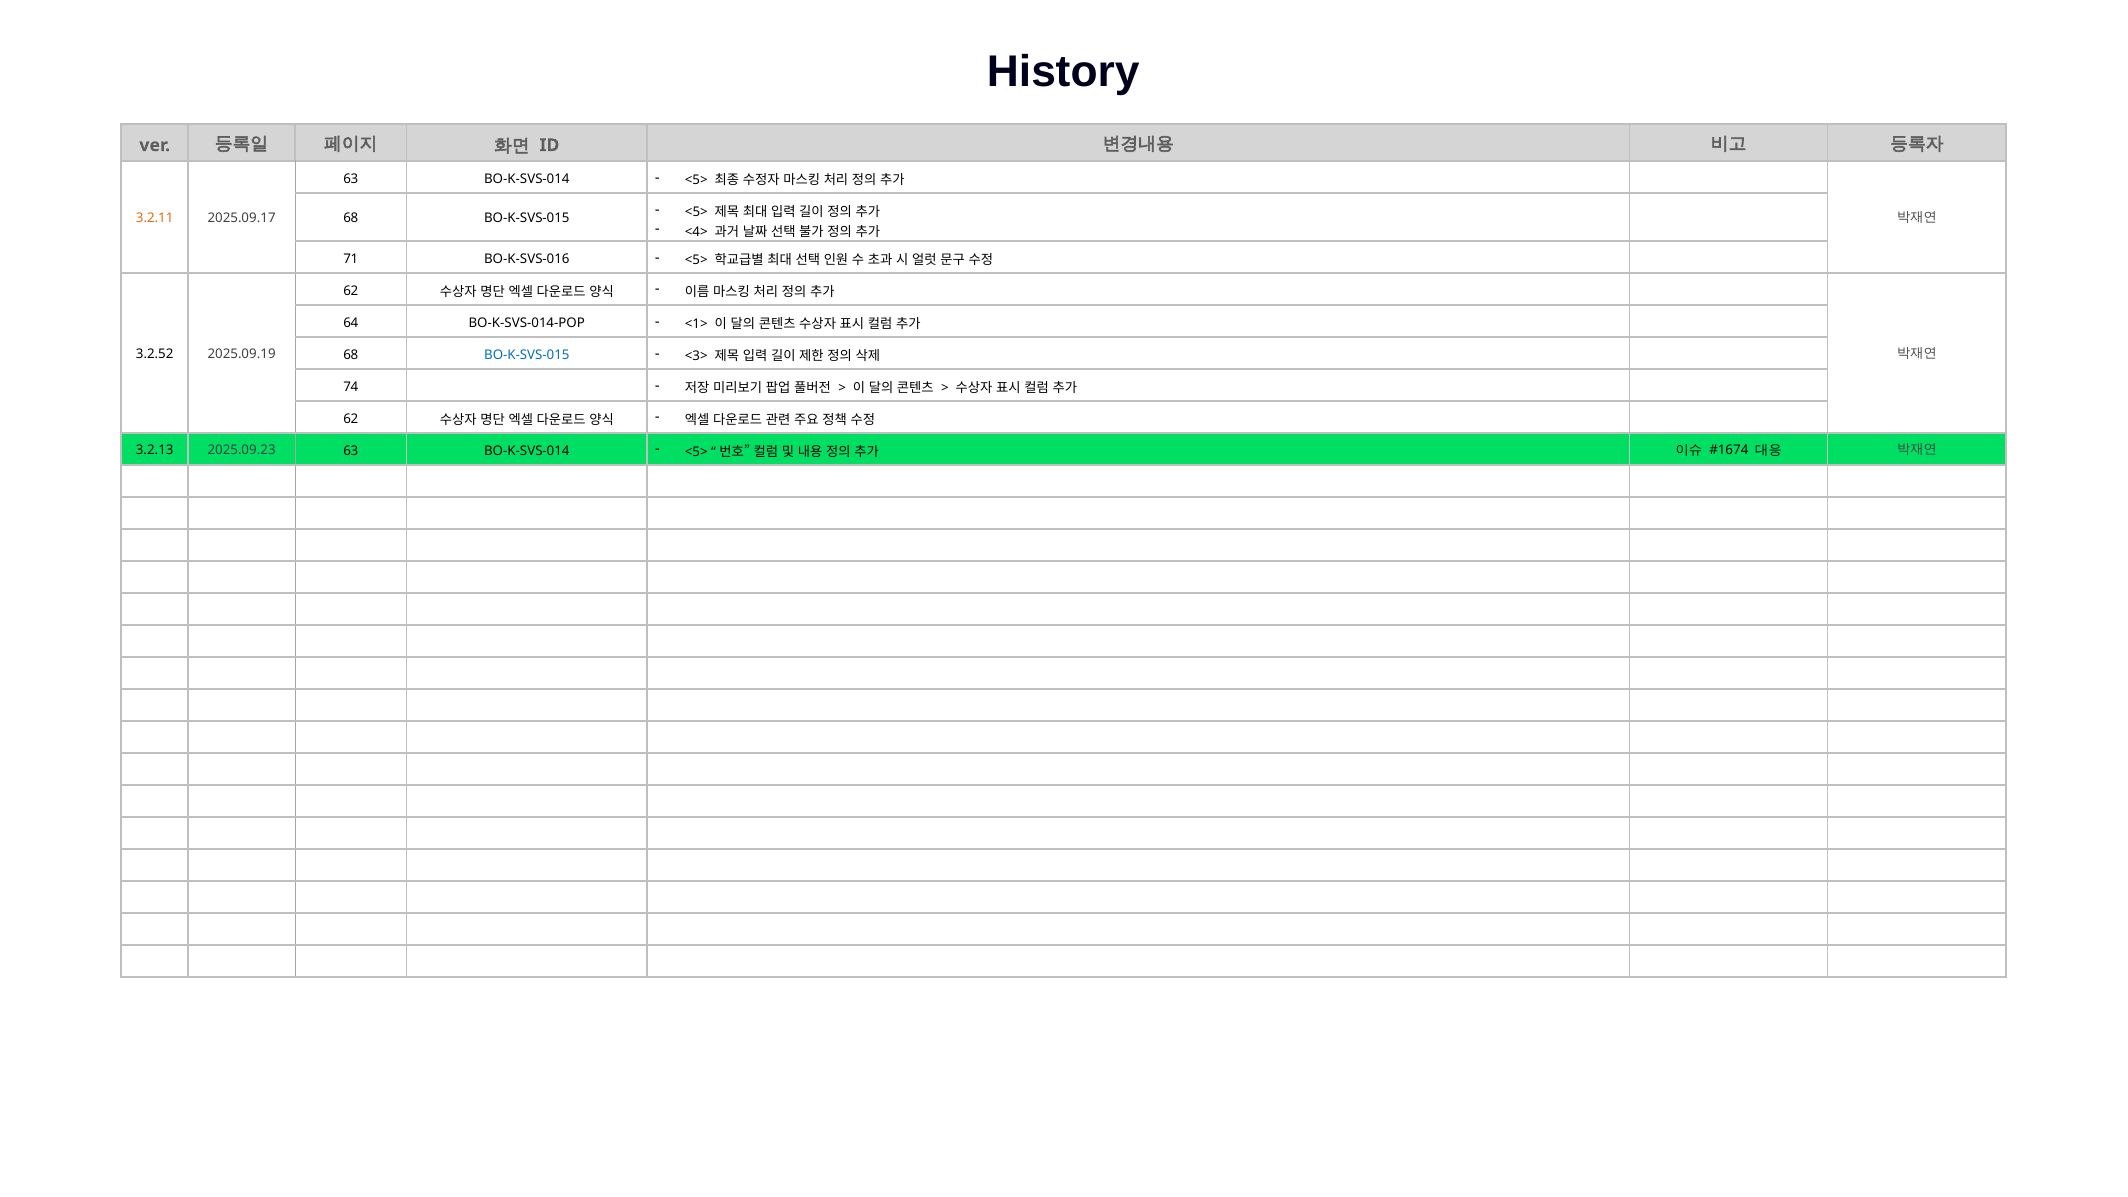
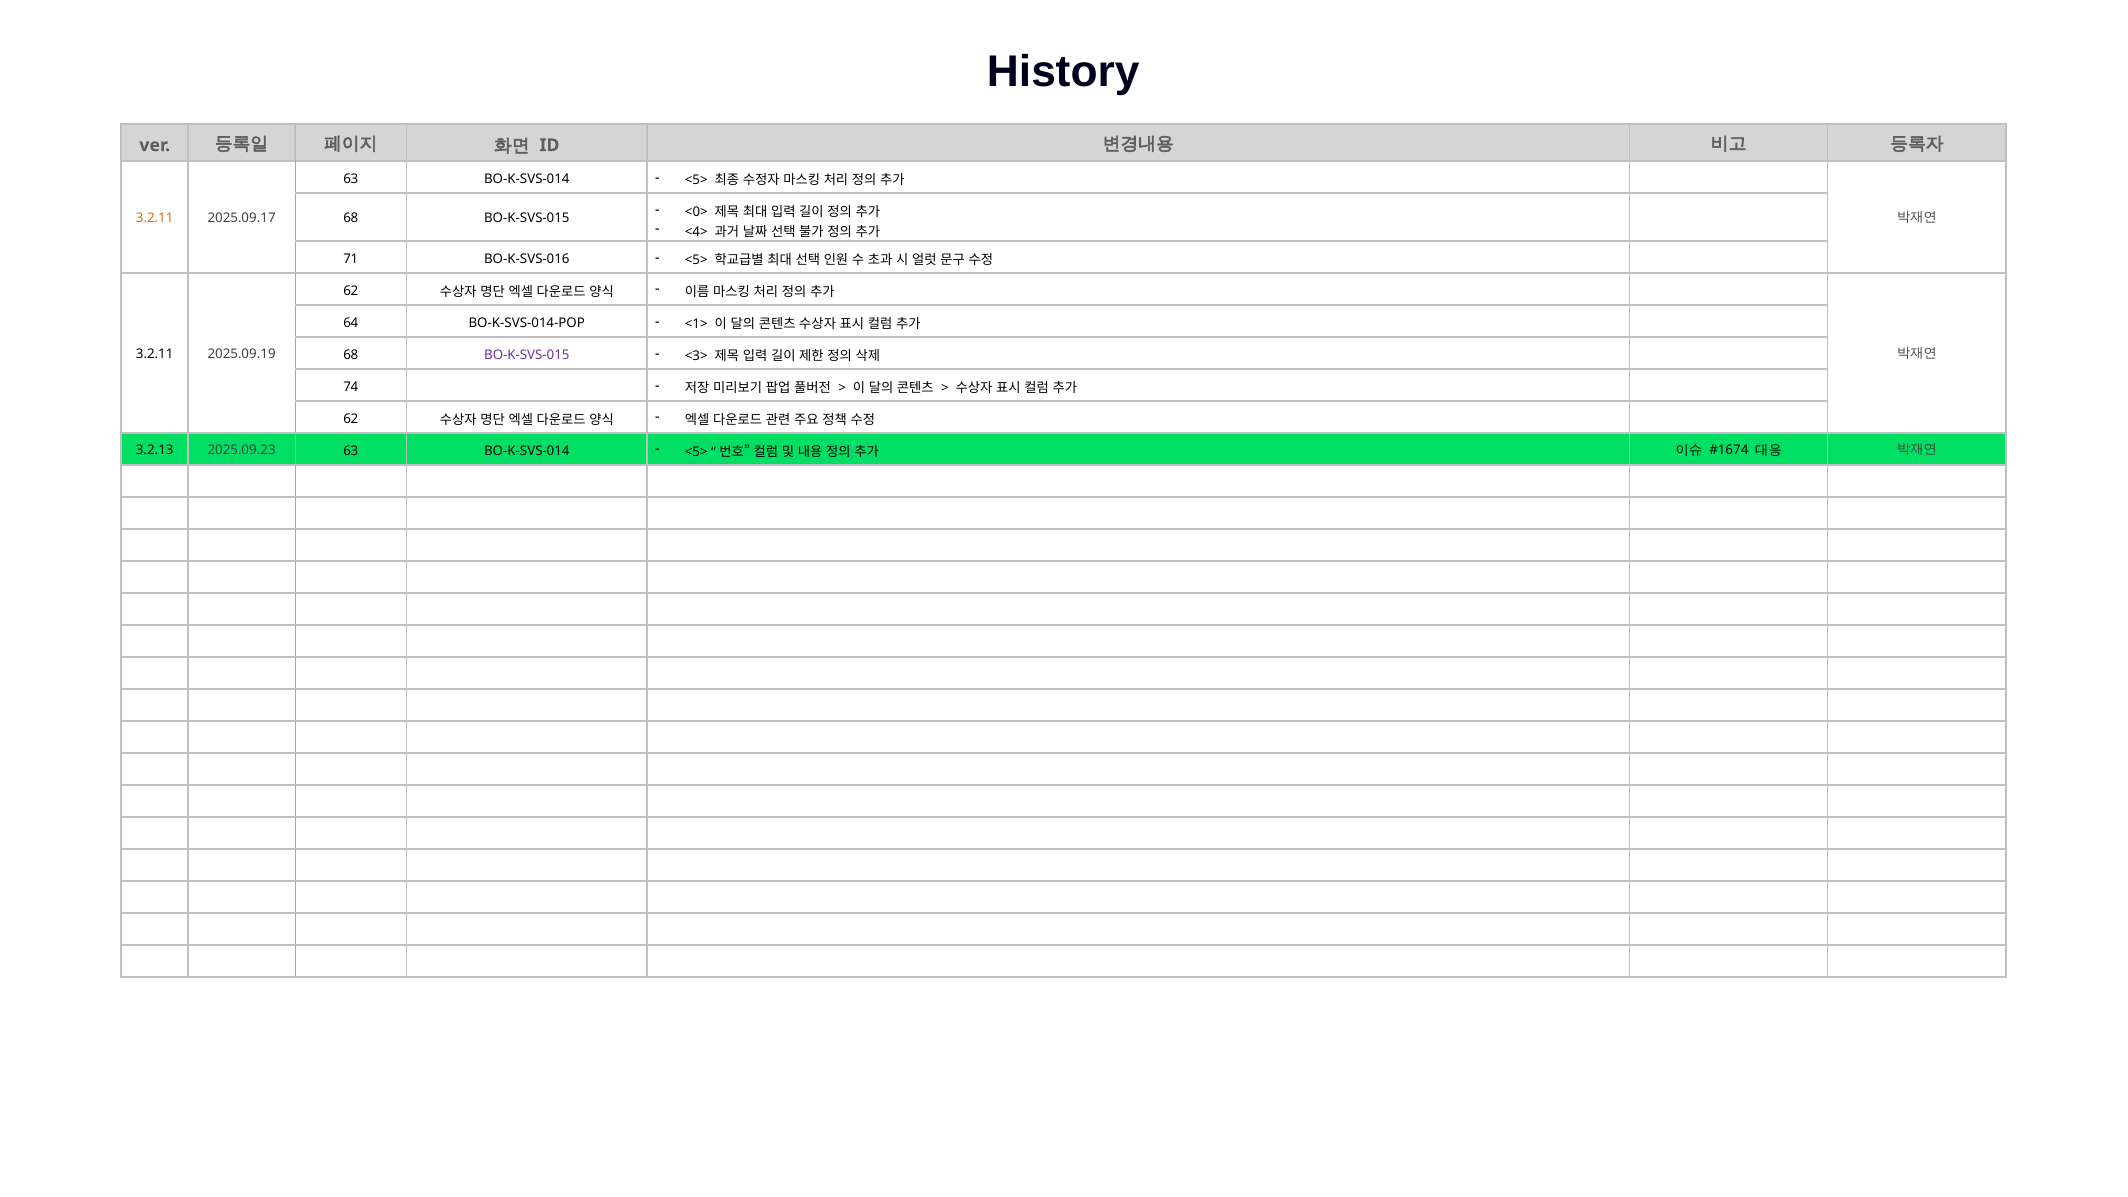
<5>: <5> -> <0> (696, 212)
3.2.52: 3.2.52 -> 3.2.11 (155, 354)
BO-K-SVS-015 colour: blue -> purple (527, 355)
